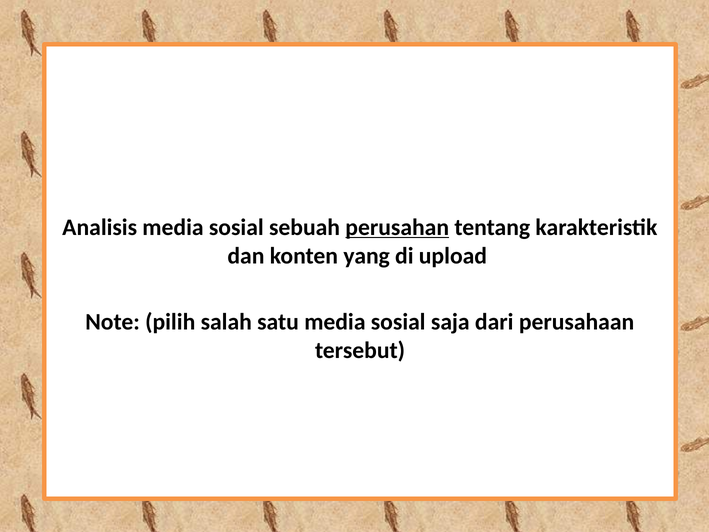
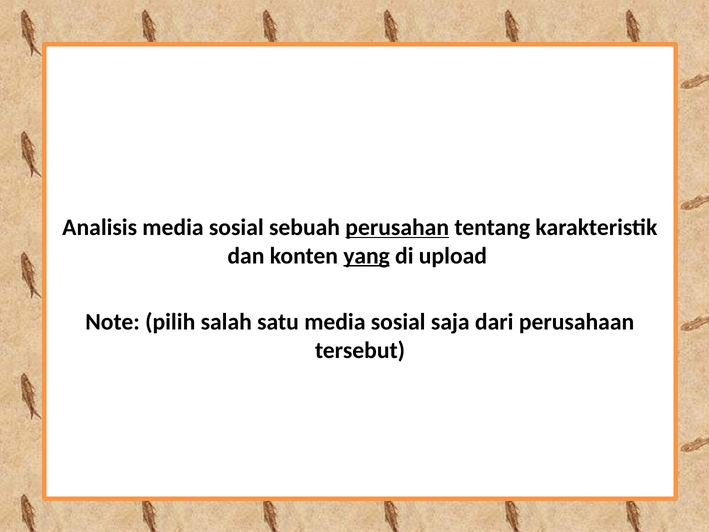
yang underline: none -> present (367, 256)
